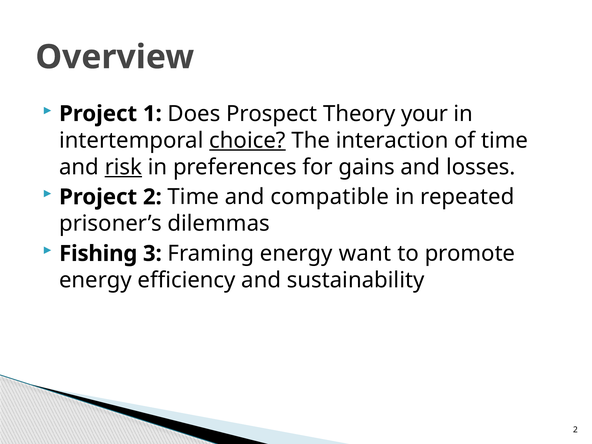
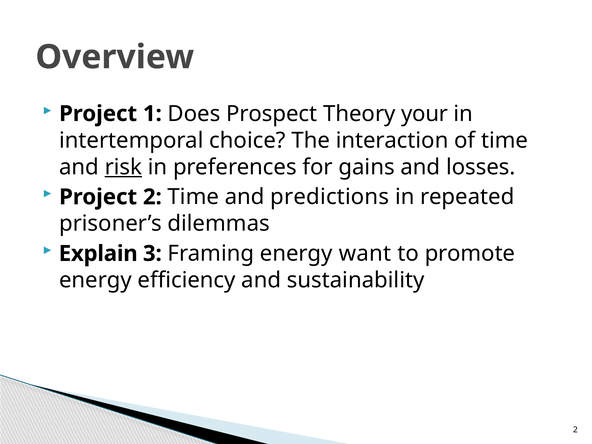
choice underline: present -> none (247, 140)
compatible: compatible -> predictions (330, 197)
Fishing: Fishing -> Explain (98, 254)
